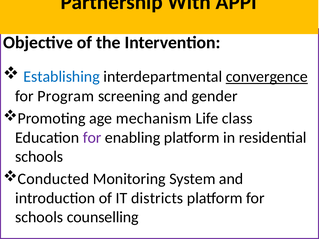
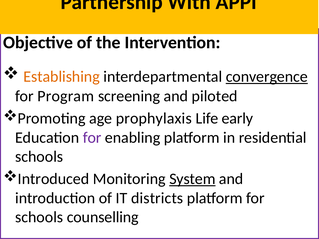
Establishing colour: blue -> orange (62, 77)
gender: gender -> piloted (215, 96)
mechanism: mechanism -> prophylaxis (154, 119)
class: class -> early (237, 119)
Conducted: Conducted -> Introduced (54, 179)
System underline: none -> present (192, 179)
